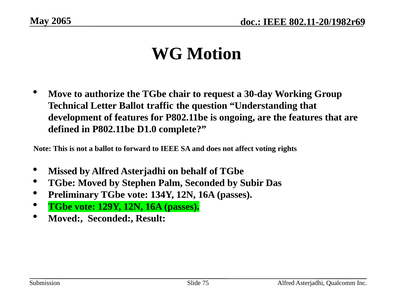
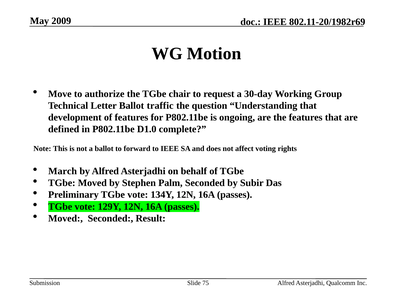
2065: 2065 -> 2009 (61, 21)
Missed: Missed -> March (63, 171)
